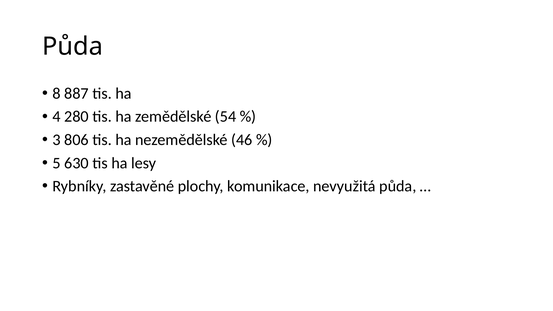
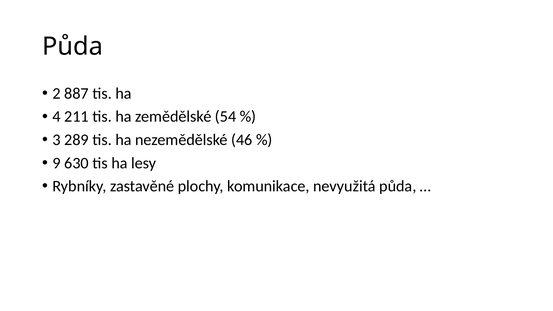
8: 8 -> 2 (57, 93)
280: 280 -> 211 (77, 117)
806: 806 -> 289 (77, 140)
5: 5 -> 9 (57, 163)
